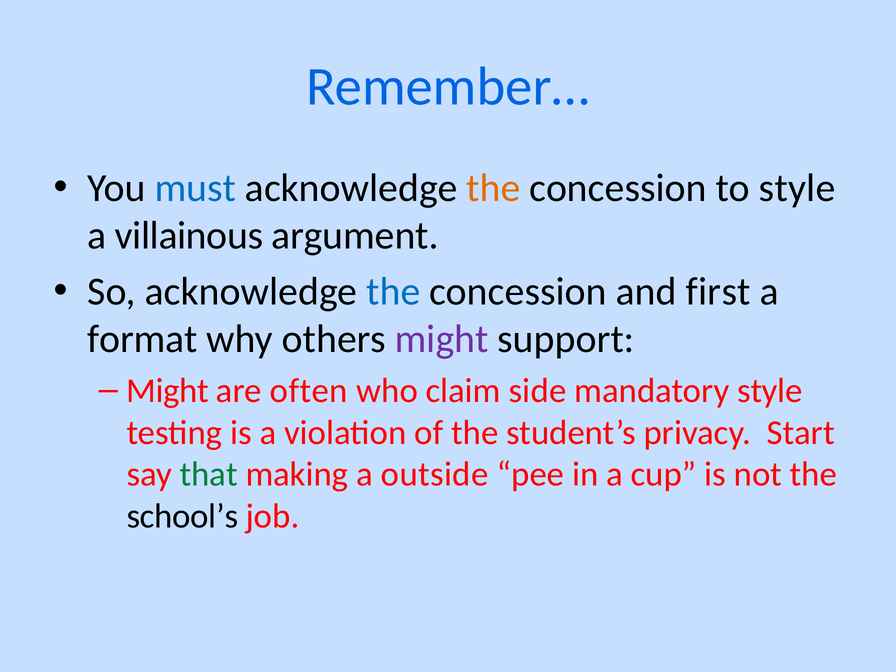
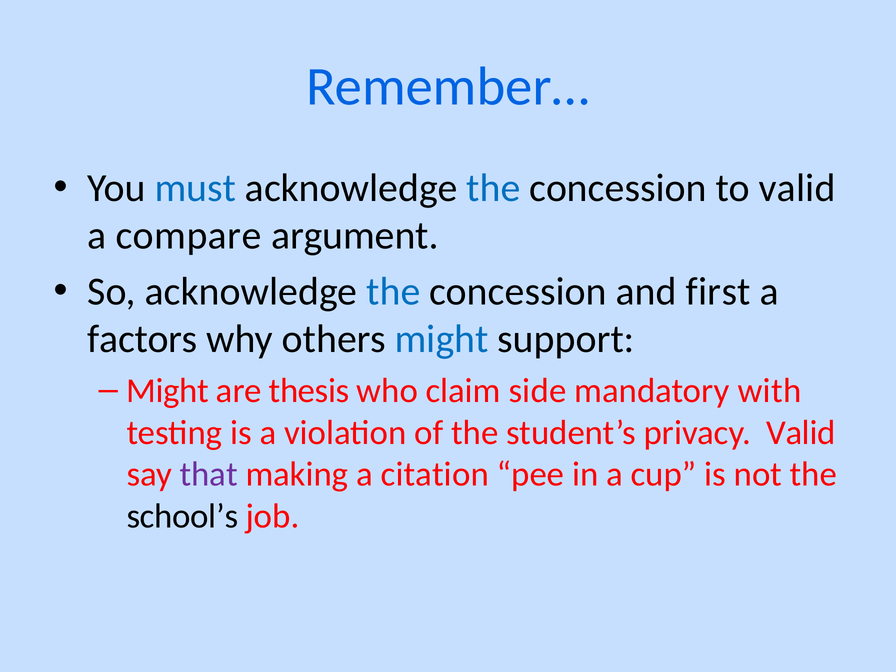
the colour: orange -> blue (493, 188)
to style: style -> valid (797, 188)
villainous: villainous -> compare (189, 236)
format: format -> factors (142, 339)
might colour: purple -> blue (442, 339)
often: often -> thesis (309, 391)
mandatory style: style -> with (770, 391)
privacy Start: Start -> Valid (801, 433)
that colour: green -> purple (209, 474)
outside: outside -> citation (435, 474)
